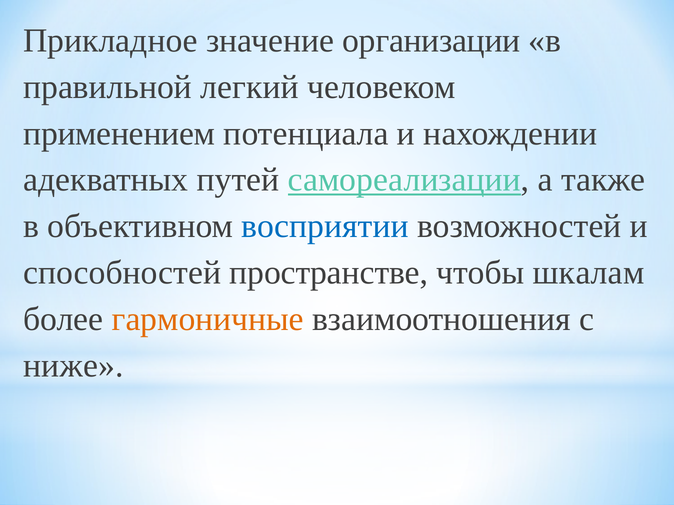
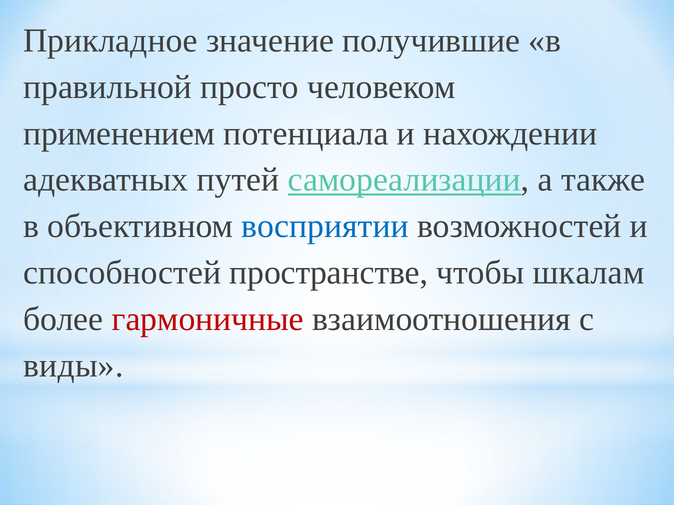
организации: организации -> получившие (431, 41)
легкий: легкий -> просто (250, 87)
гармоничные colour: orange -> red (208, 319)
ниже: ниже -> виды (73, 366)
